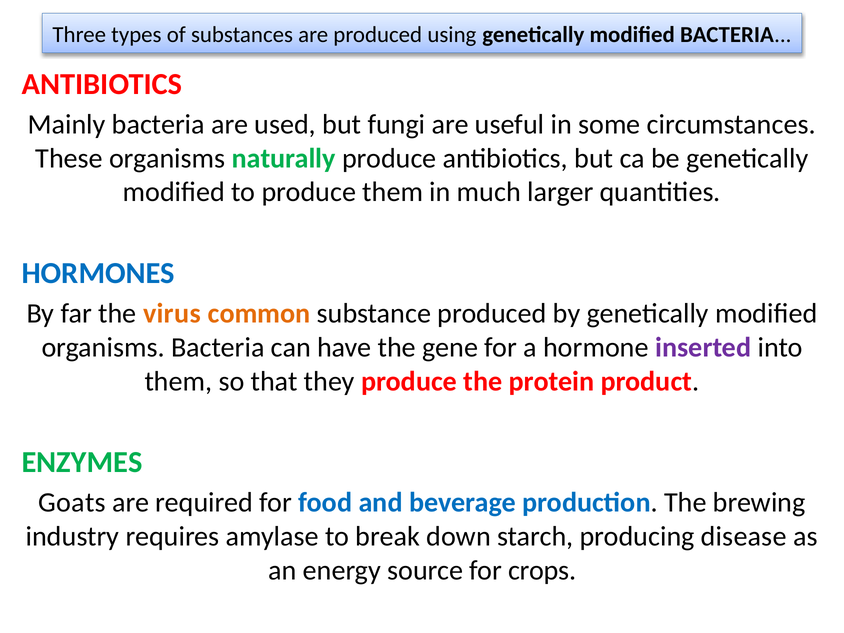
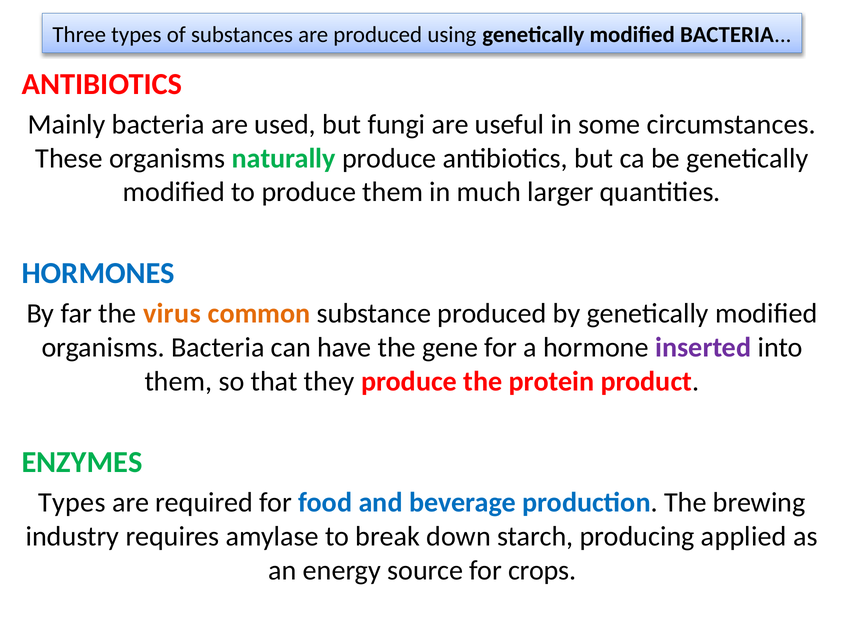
Goats: Goats -> Types (72, 503)
disease: disease -> applied (744, 536)
